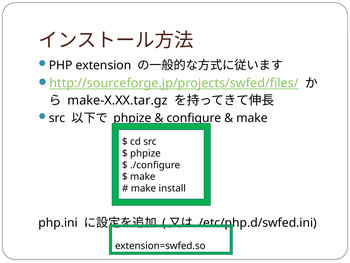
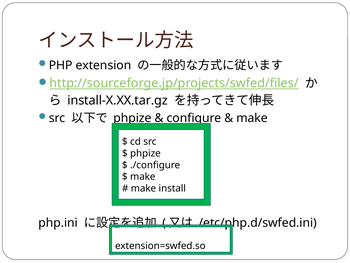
make-X.XX.tar.gz: make-X.XX.tar.gz -> install-X.XX.tar.gz (118, 100)
